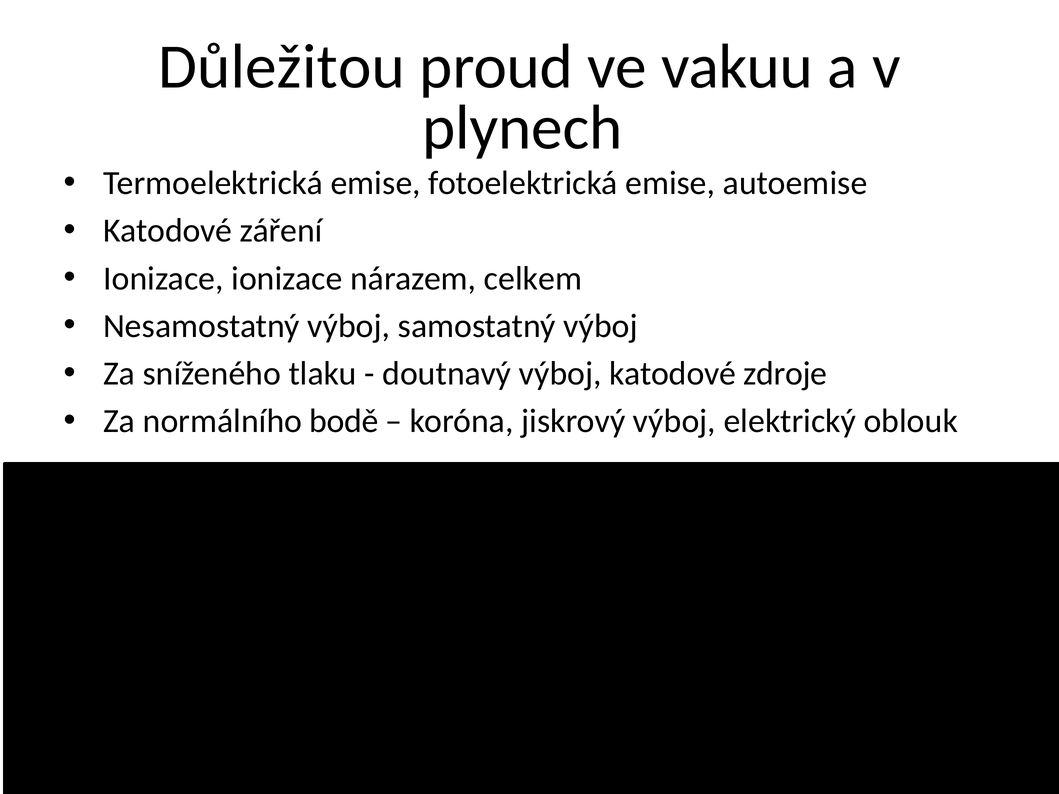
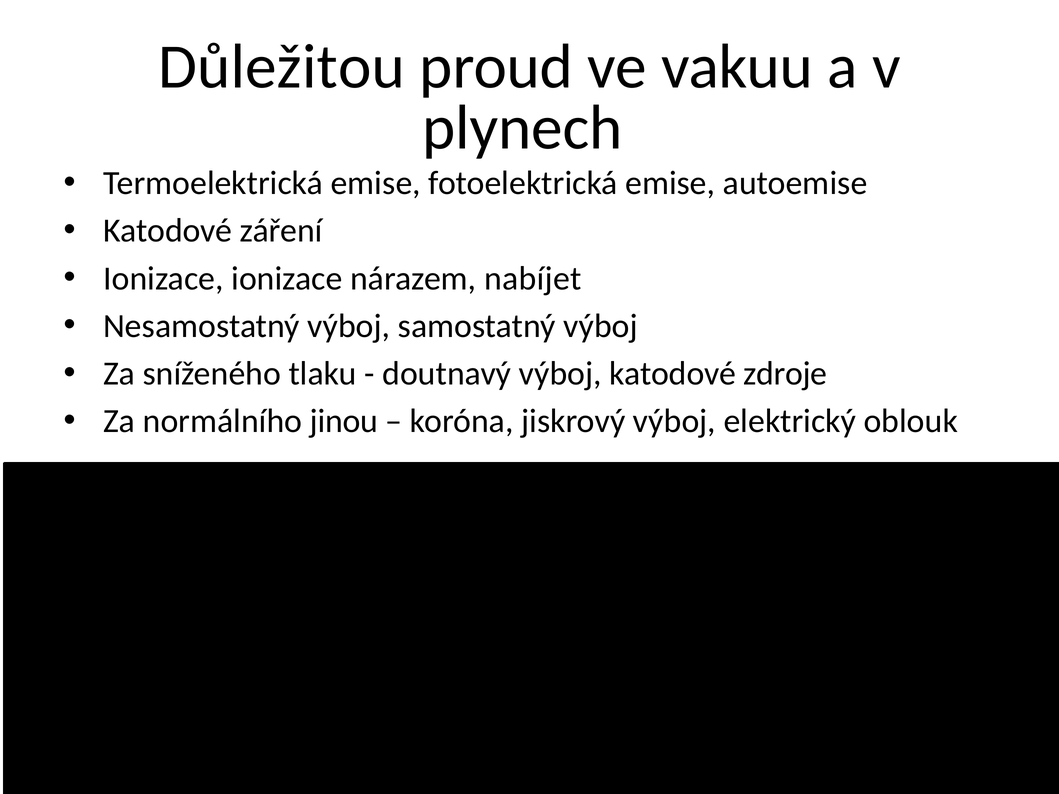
celkem: celkem -> nabíjet (533, 278)
bodě: bodě -> jinou (344, 421)
